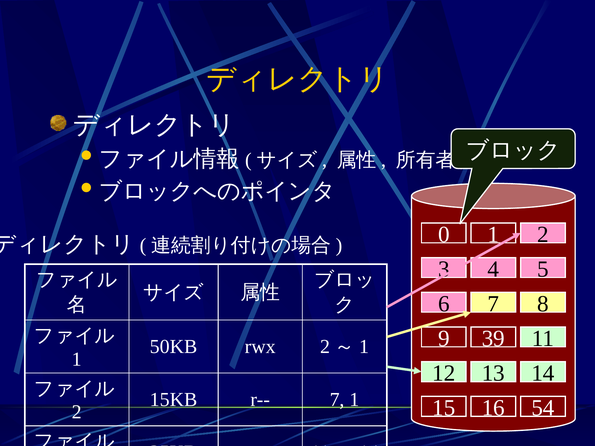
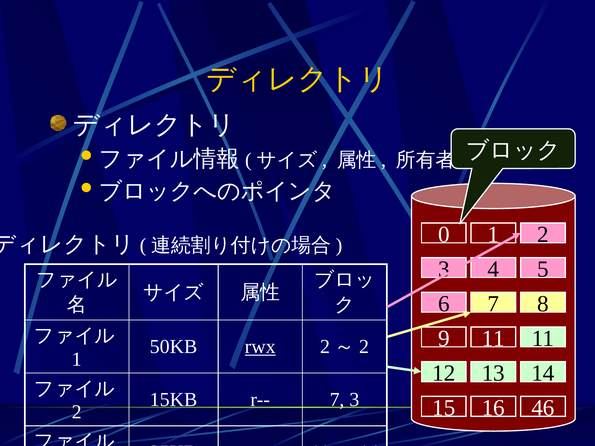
39: 39 -> 11 (493, 339)
rwx underline: none -> present (260, 347)
1: 1 -> 2 (364, 347)
7 1: 1 -> 3 (355, 400)
54: 54 -> 46 (543, 408)
